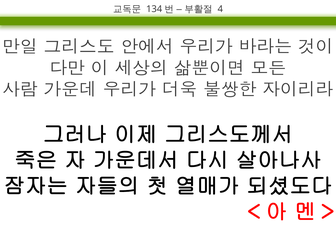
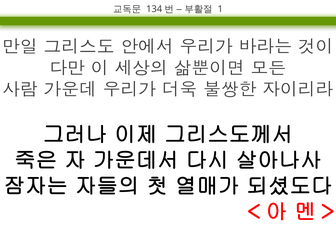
4: 4 -> 1 (220, 9)
